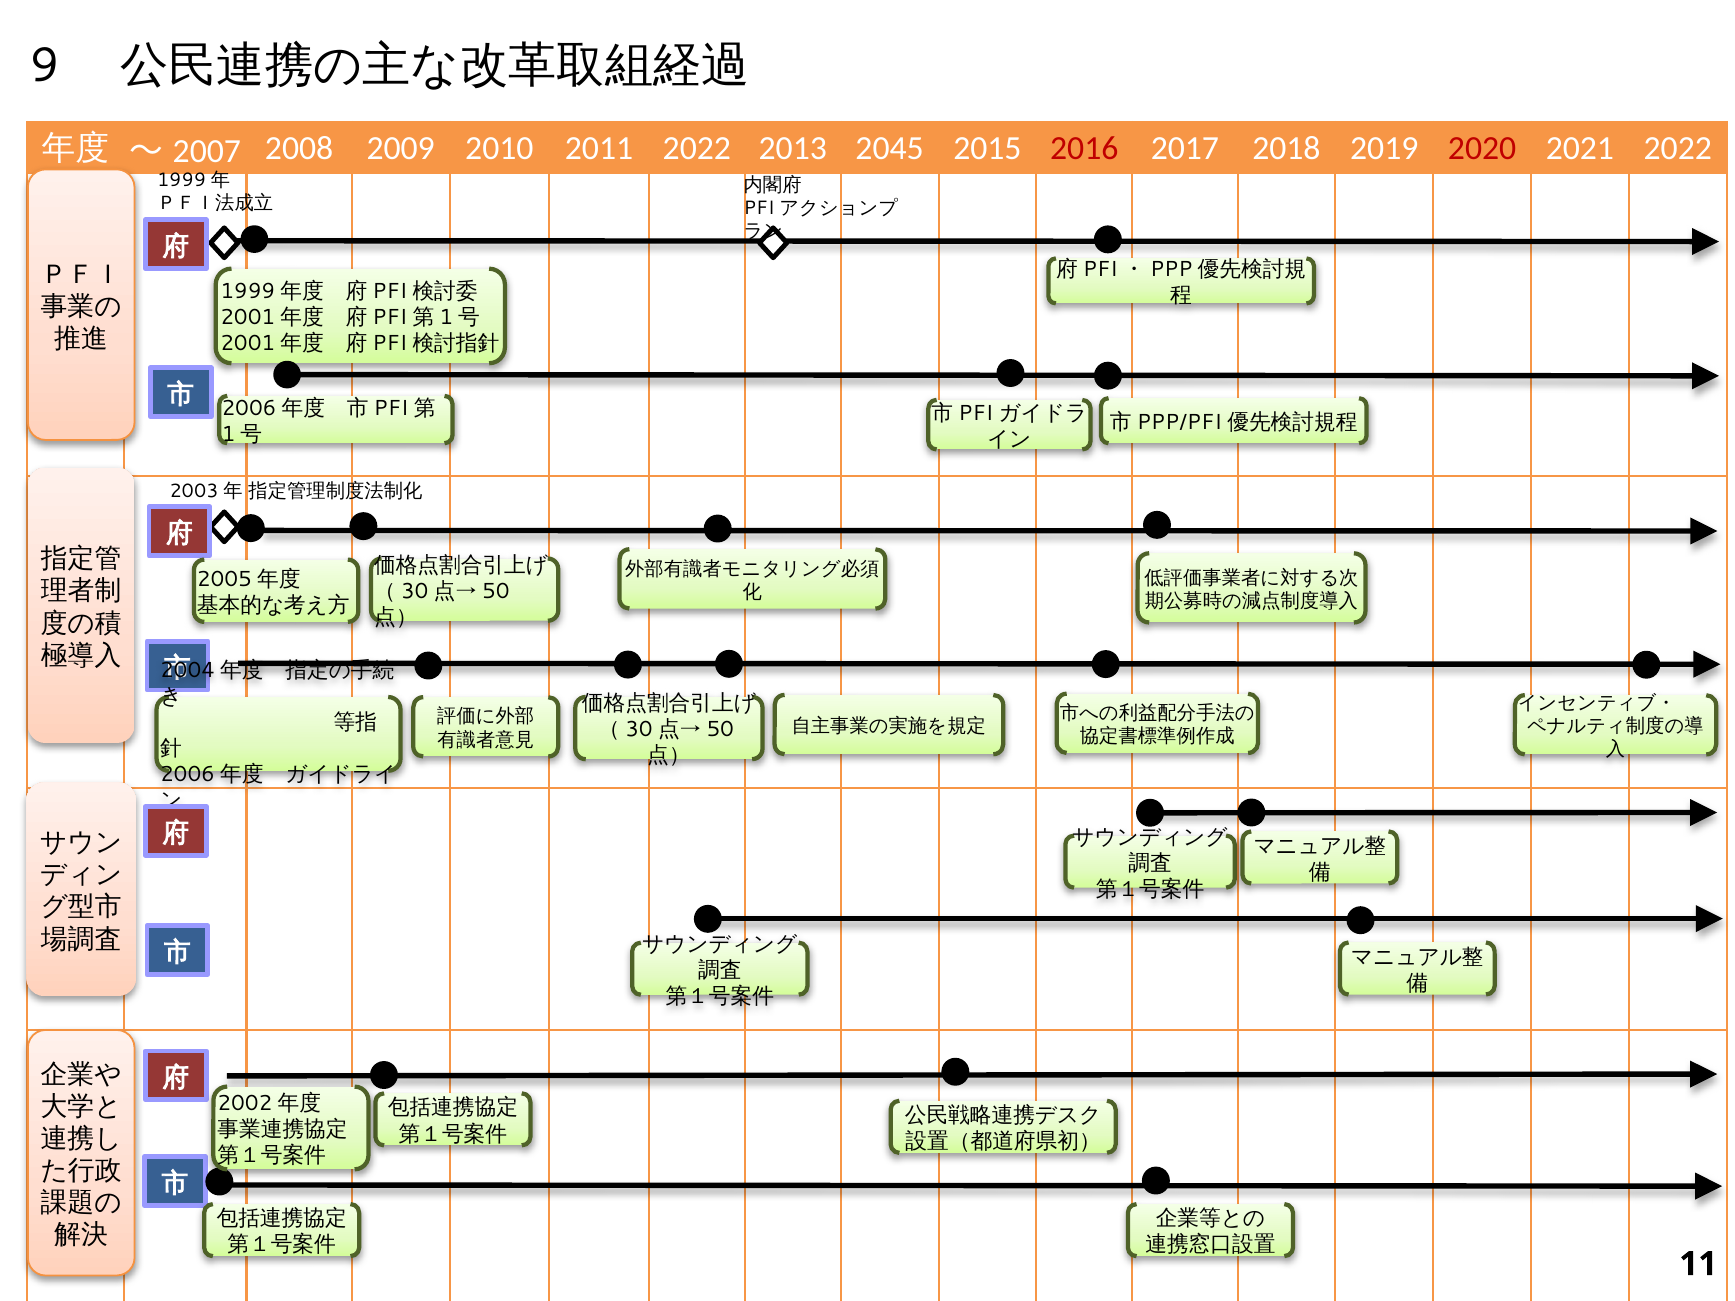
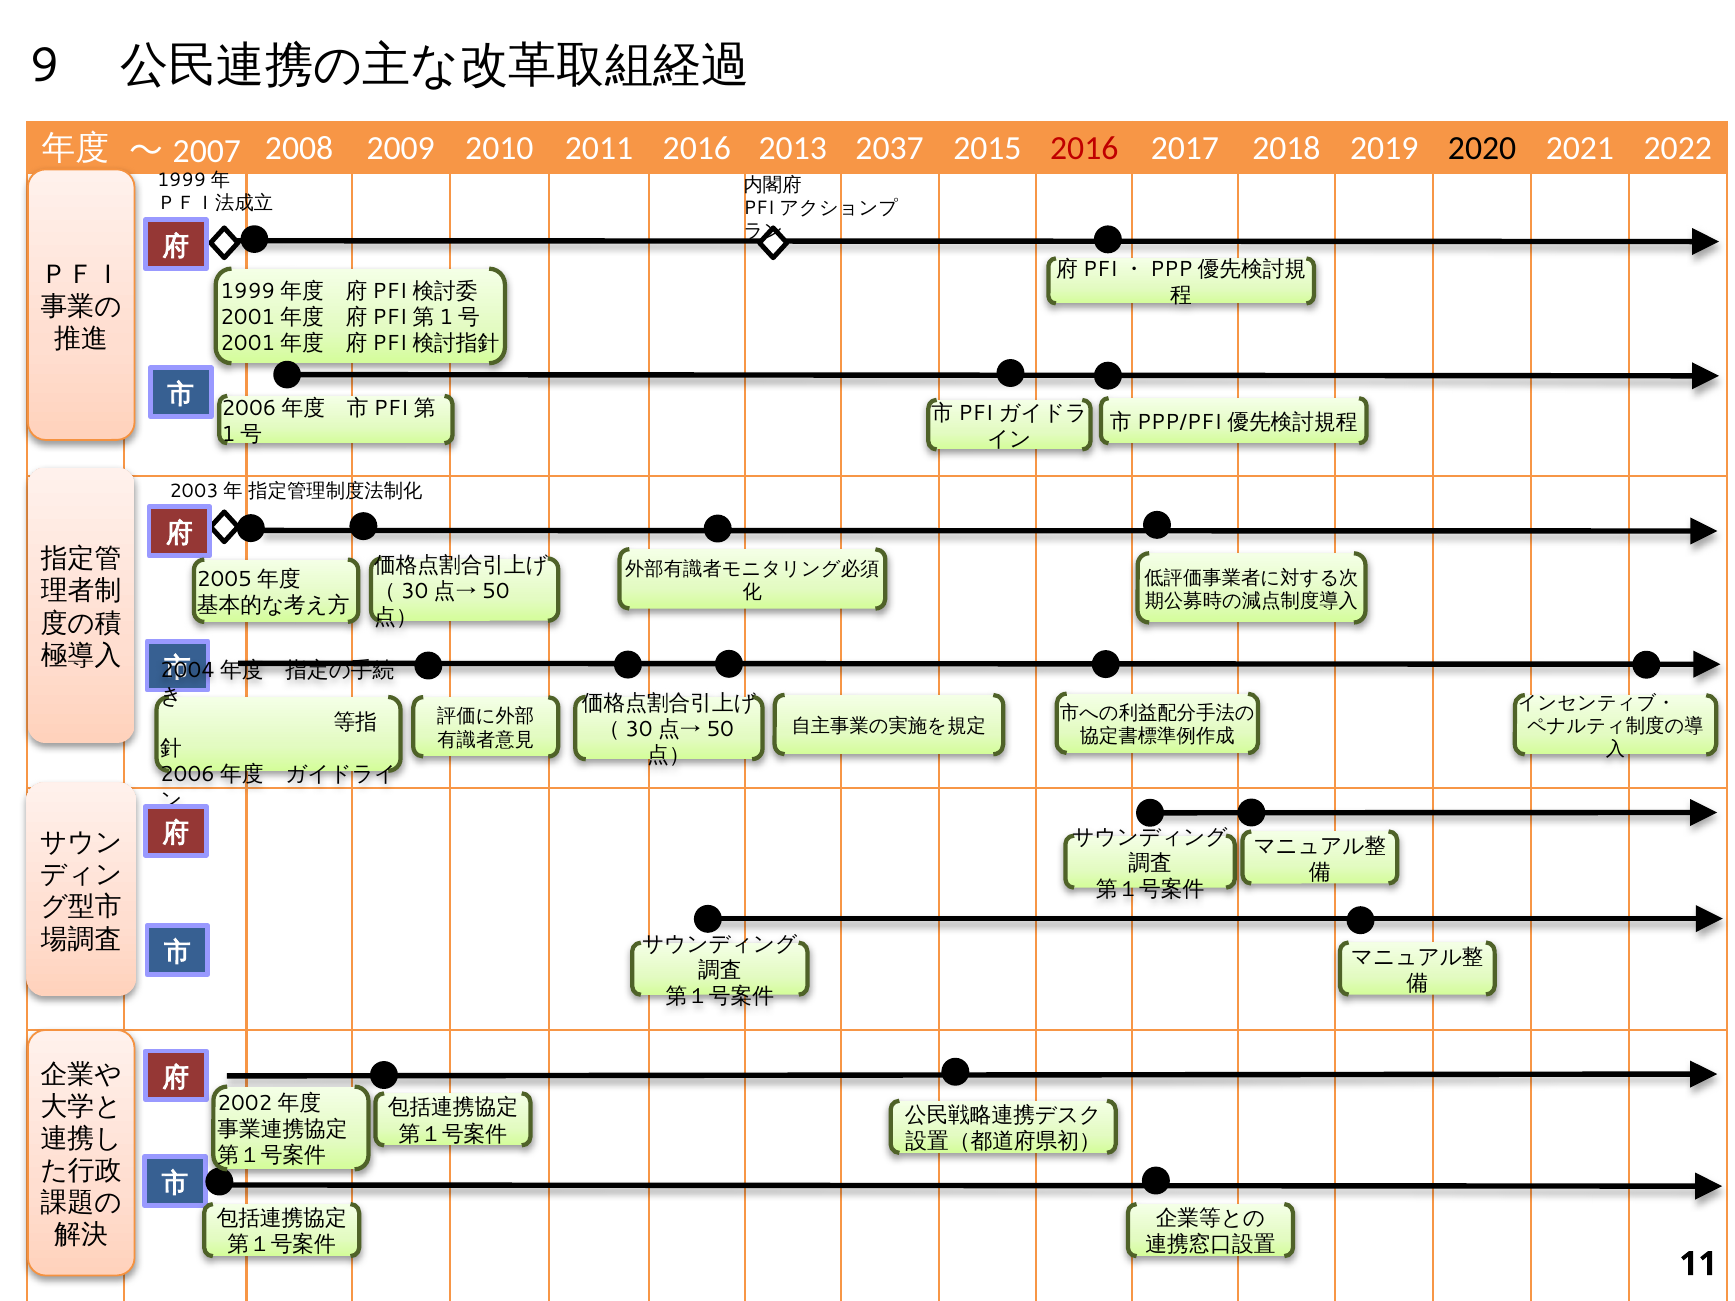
2011 2022: 2022 -> 2016 (697, 149)
2045: 2045 -> 2037 (890, 149)
2020 colour: red -> black (1482, 149)
